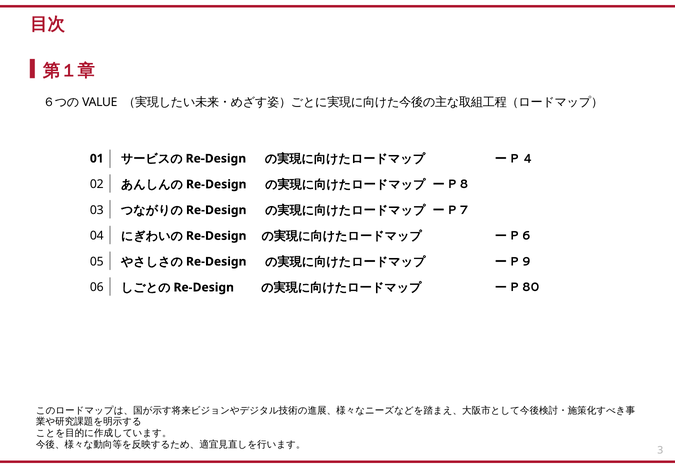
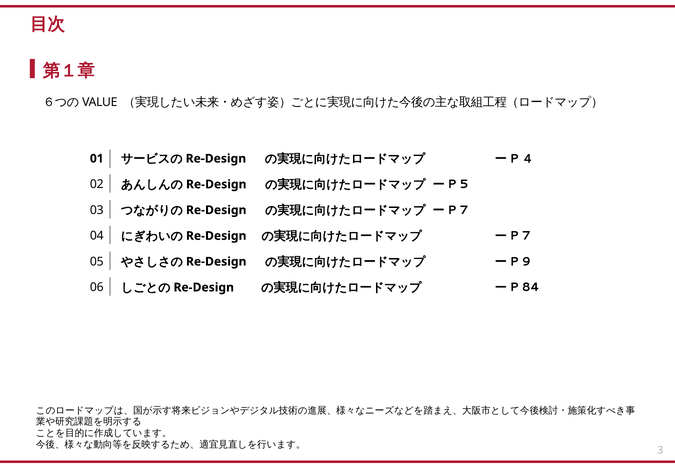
8: 8 -> 5 (464, 184)
6: 6 -> 7 (526, 236)
80: 80 -> 84 (531, 287)
